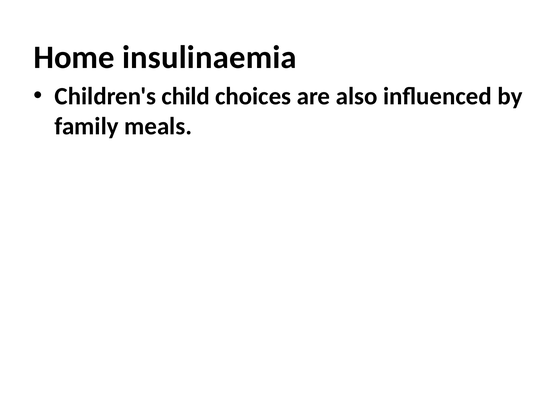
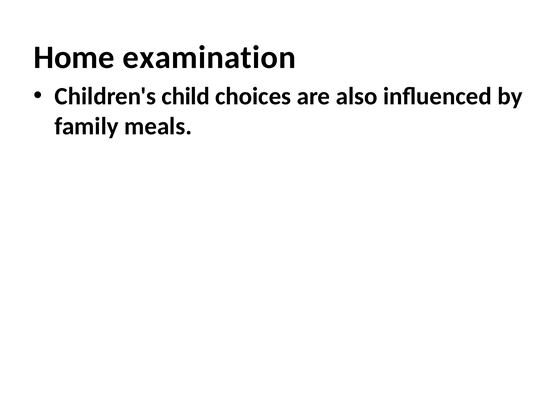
insulinaemia: insulinaemia -> examination (209, 57)
